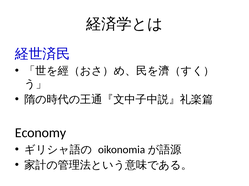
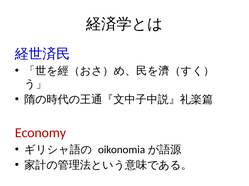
Economy colour: black -> red (41, 133)
